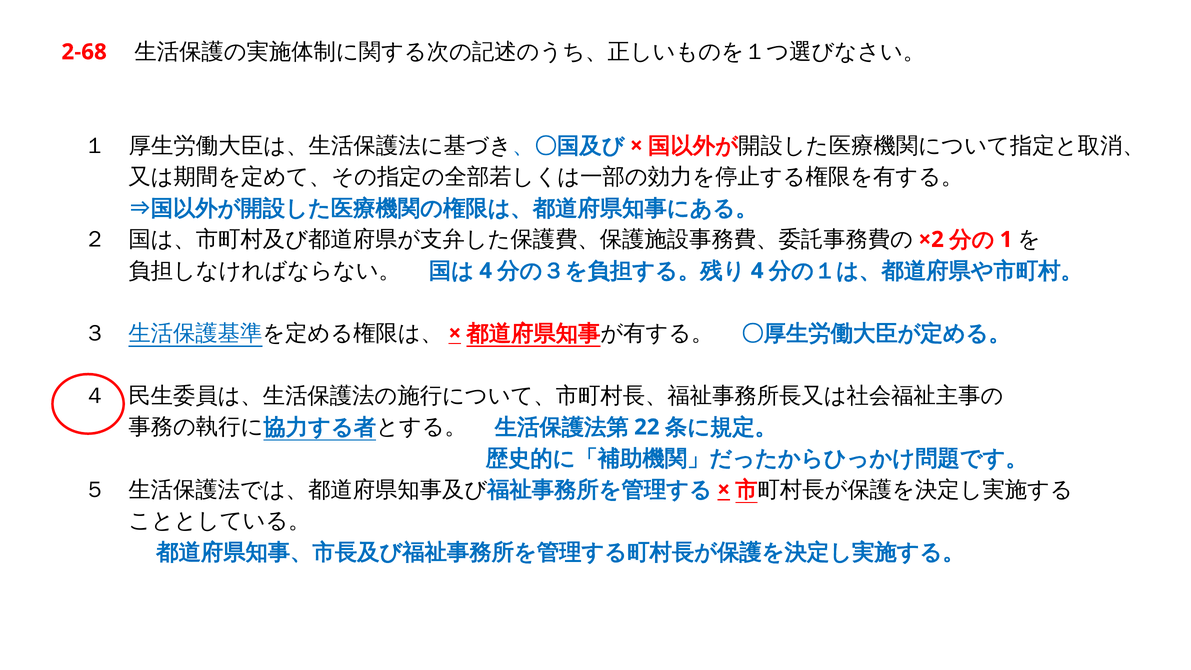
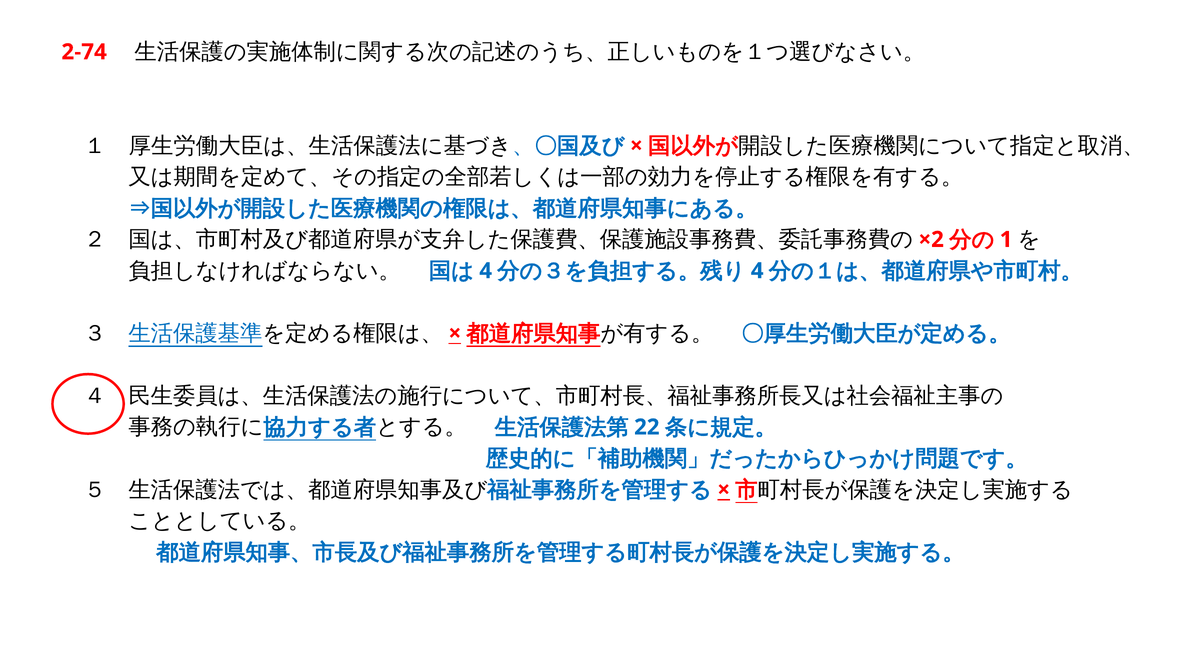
2-68: 2-68 -> 2-74 (84, 52)
